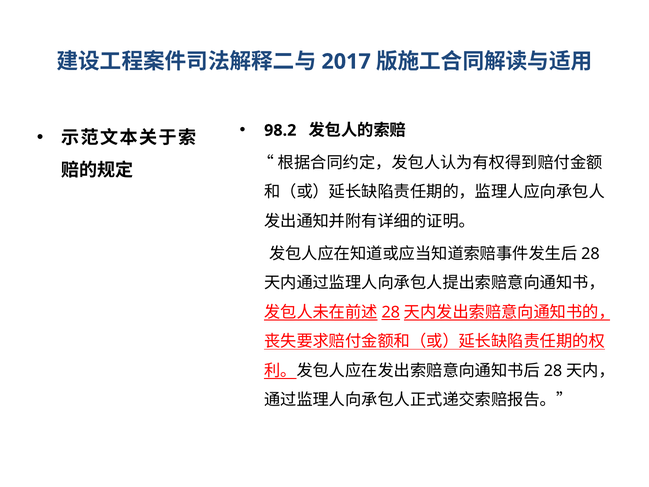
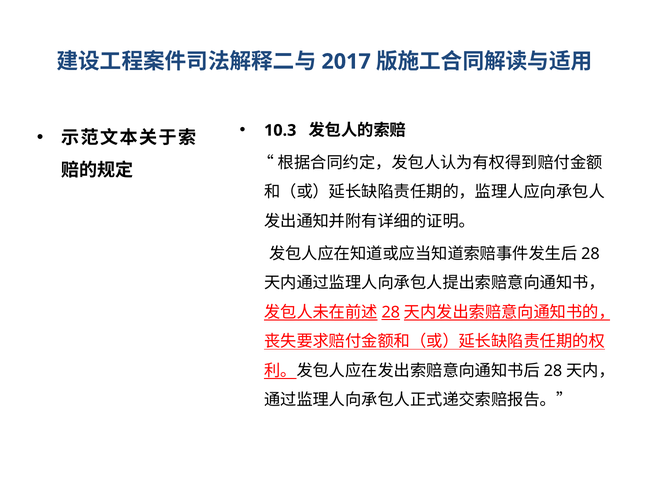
98.2: 98.2 -> 10.3 (280, 130)
